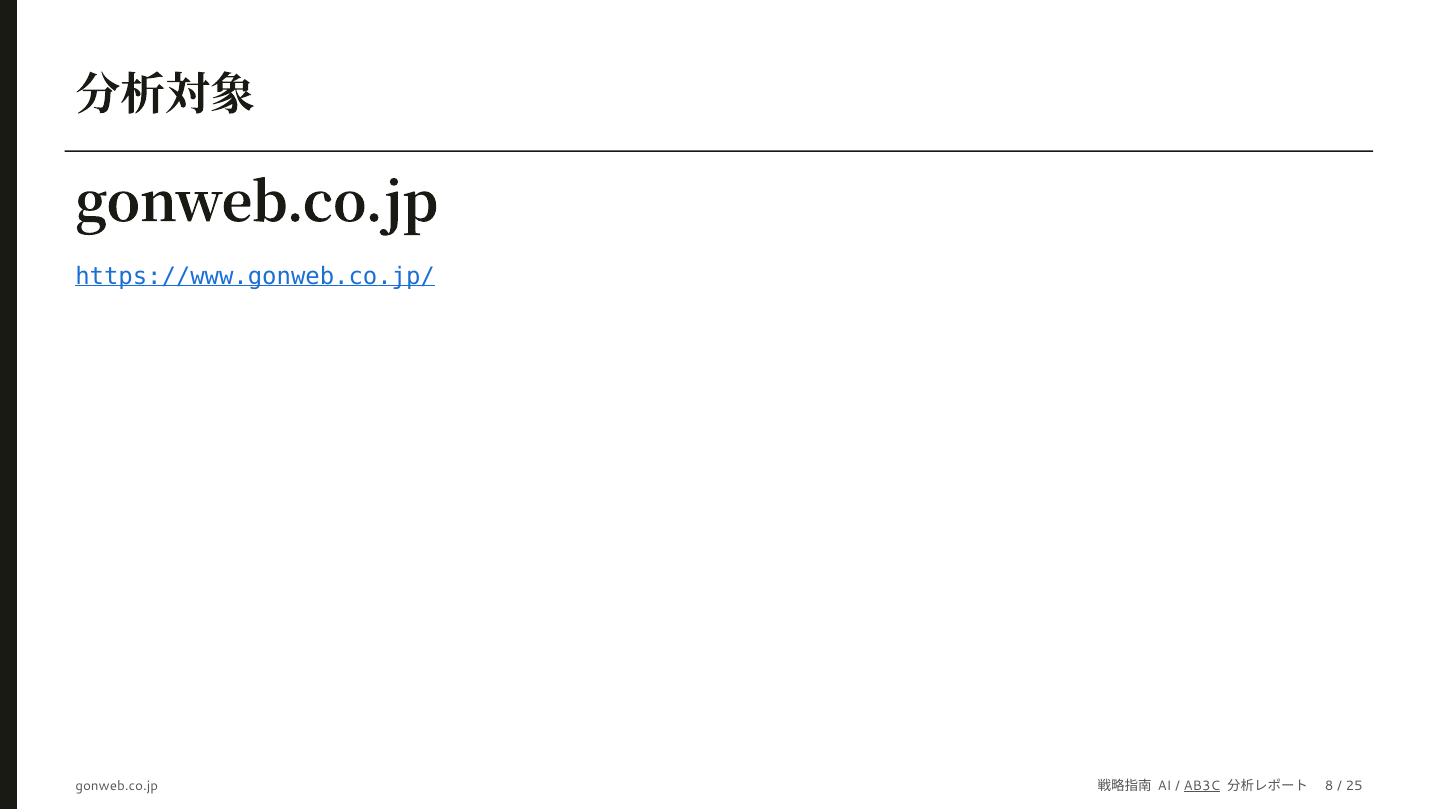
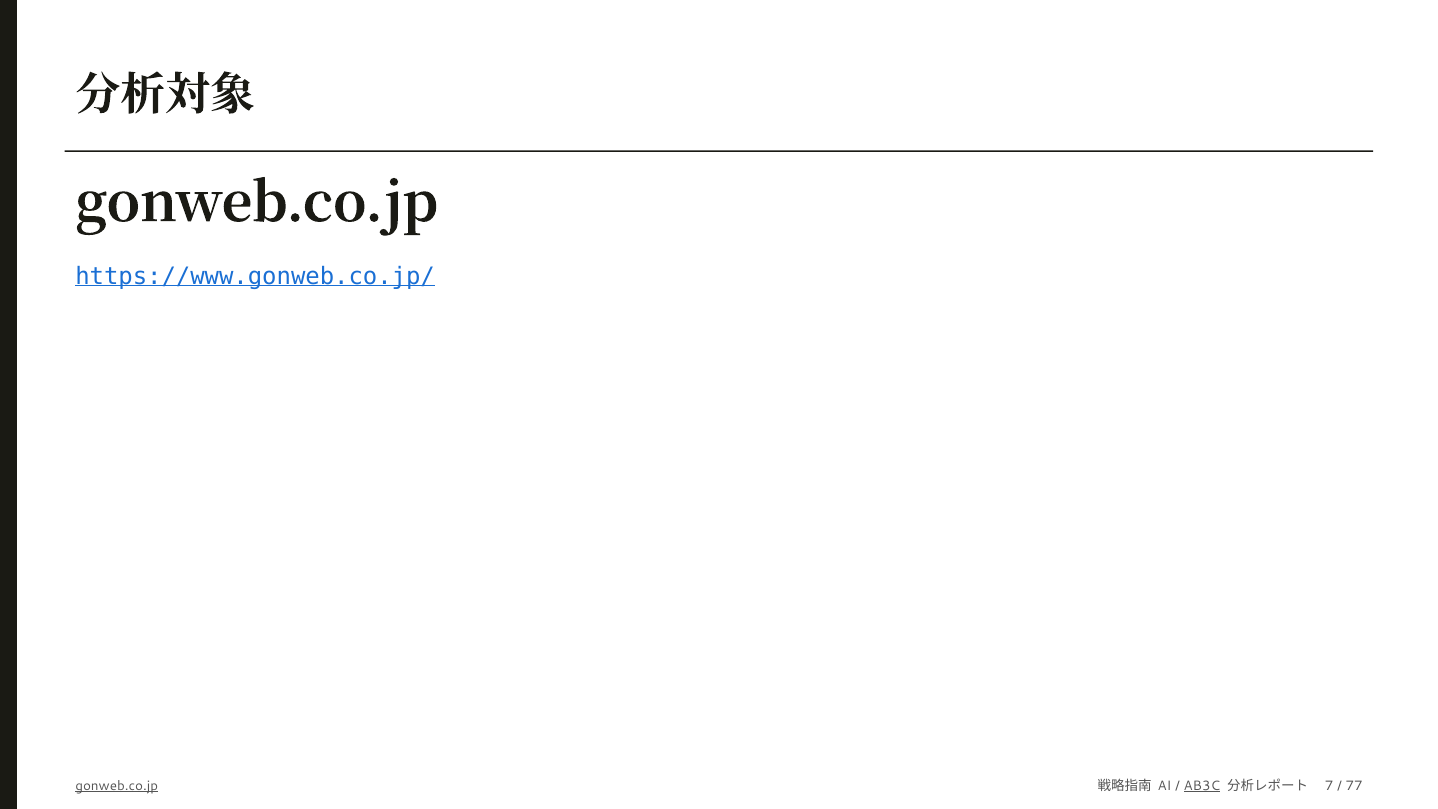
gonweb.co.jp underline: none -> present (117, 786)
8: 8 -> 7 (1329, 786)
25: 25 -> 77 (1354, 786)
